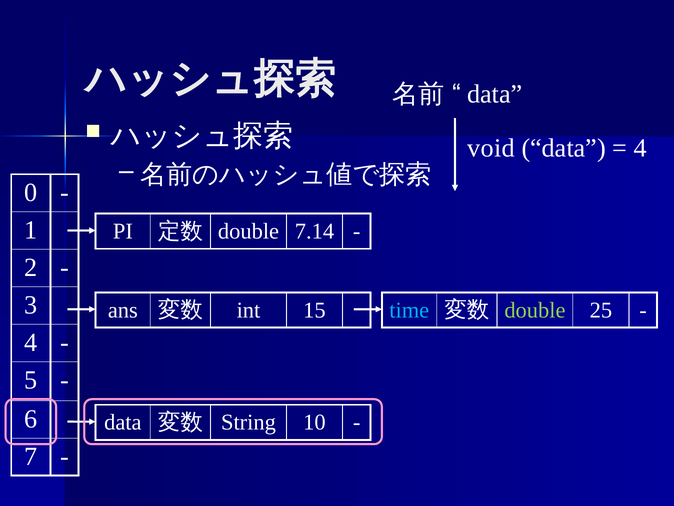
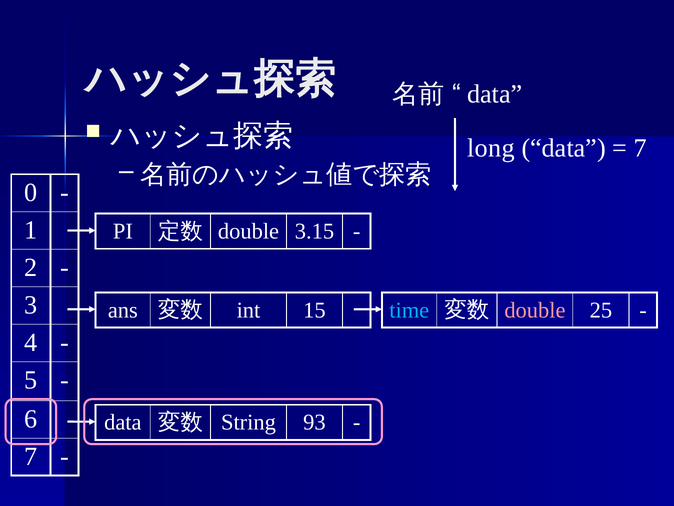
void: void -> long (491, 148)
4: 4 -> 7 (640, 148)
7.14: 7.14 -> 3.15 (314, 231)
double colour: light green -> pink (535, 310)
10: 10 -> 93 (314, 422)
